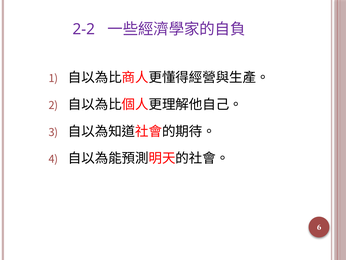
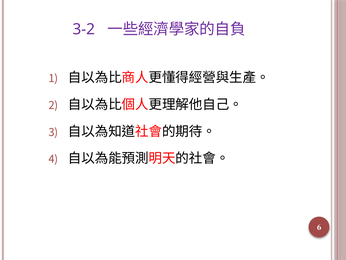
2-2: 2-2 -> 3-2 (84, 29)
